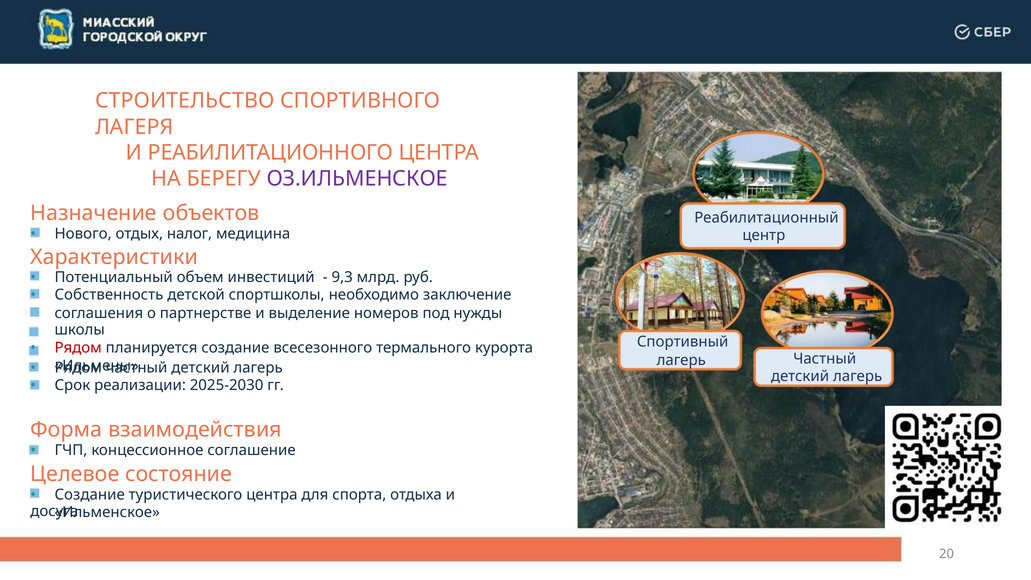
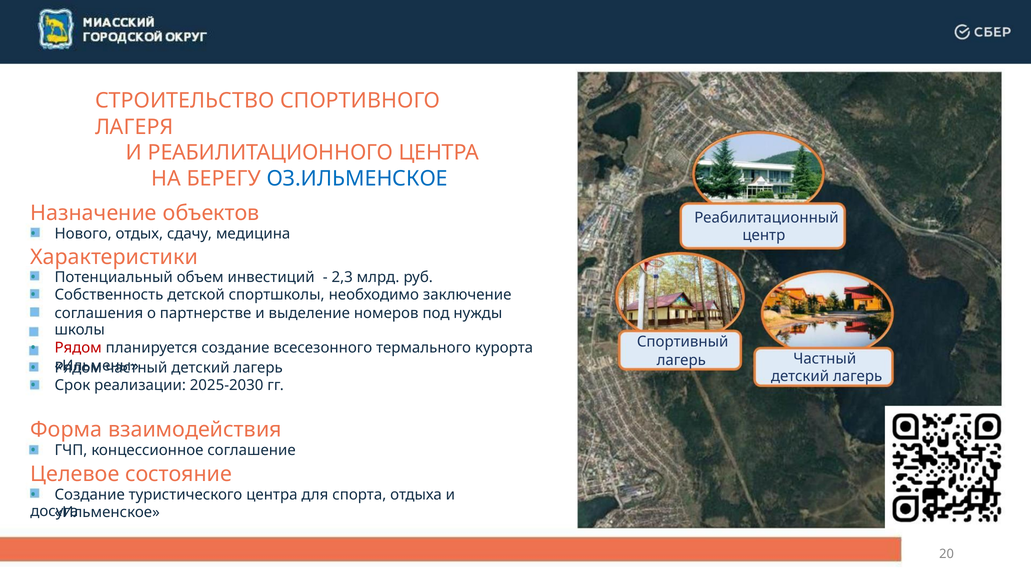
ОЗ.ИЛЬМЕНСКОЕ colour: purple -> blue (357, 179)
налог: налог -> сдачу (190, 234)
9,3: 9,3 -> 2,3 (342, 277)
